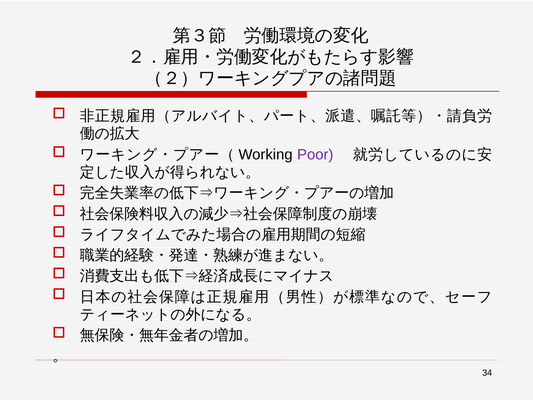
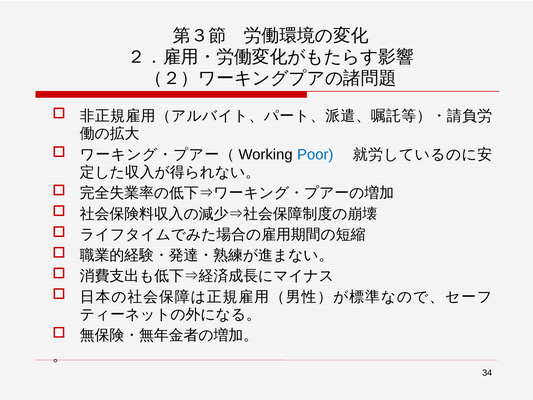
Poor colour: purple -> blue (315, 154)
